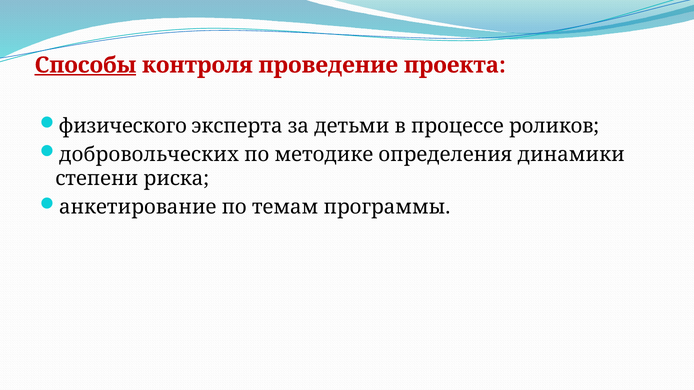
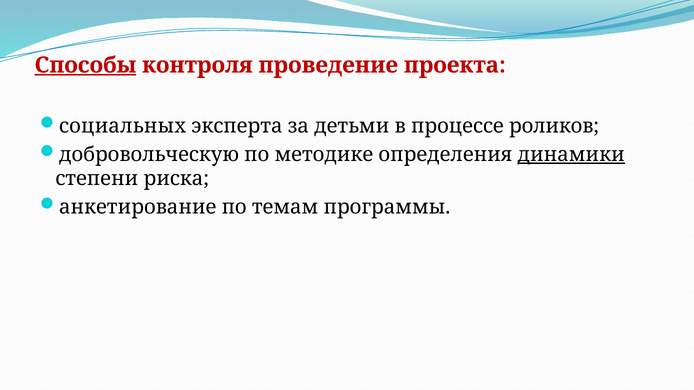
физического: физического -> социальных (123, 126)
добровольческих: добровольческих -> добровольческую (149, 155)
динамики underline: none -> present (571, 155)
